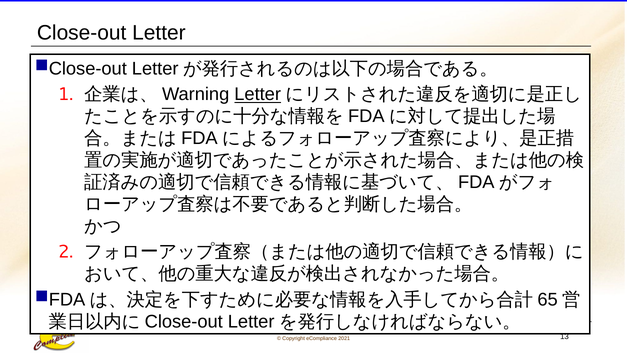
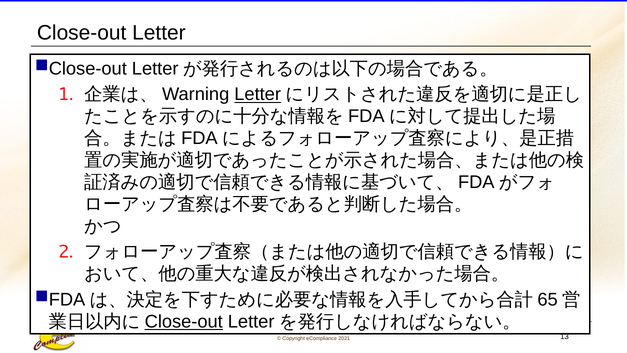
Close-out underline: none -> present (184, 321)
